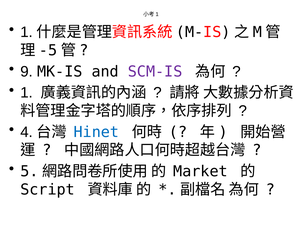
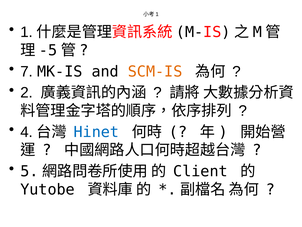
9: 9 -> 7 (27, 71)
SCM-IS colour: purple -> orange (155, 71)
1: 1 -> 2 (27, 93)
Market: Market -> Client (200, 171)
Script: Script -> Yutobe (48, 189)
